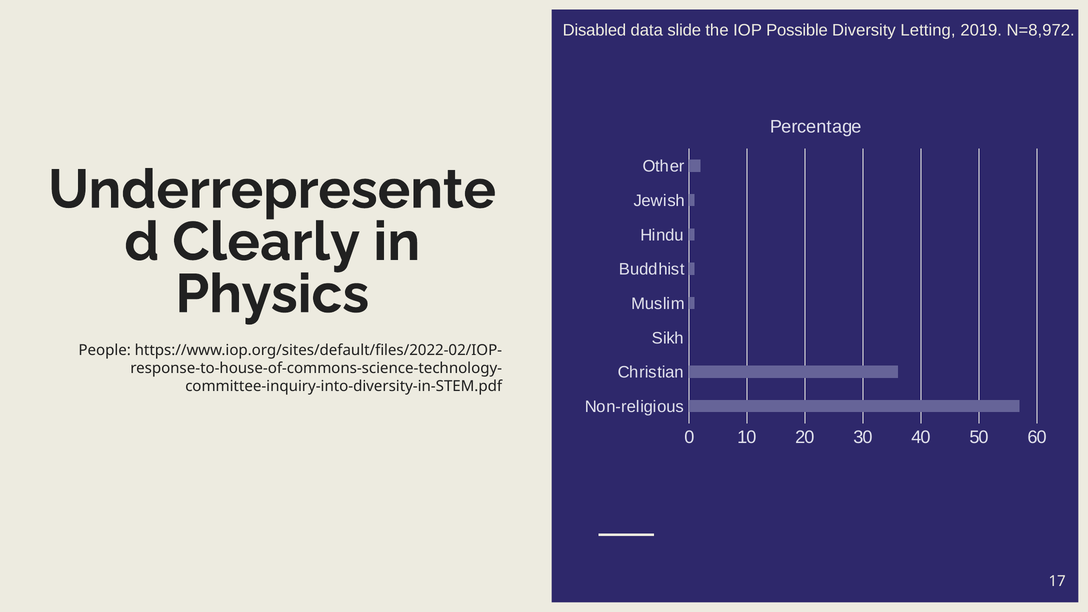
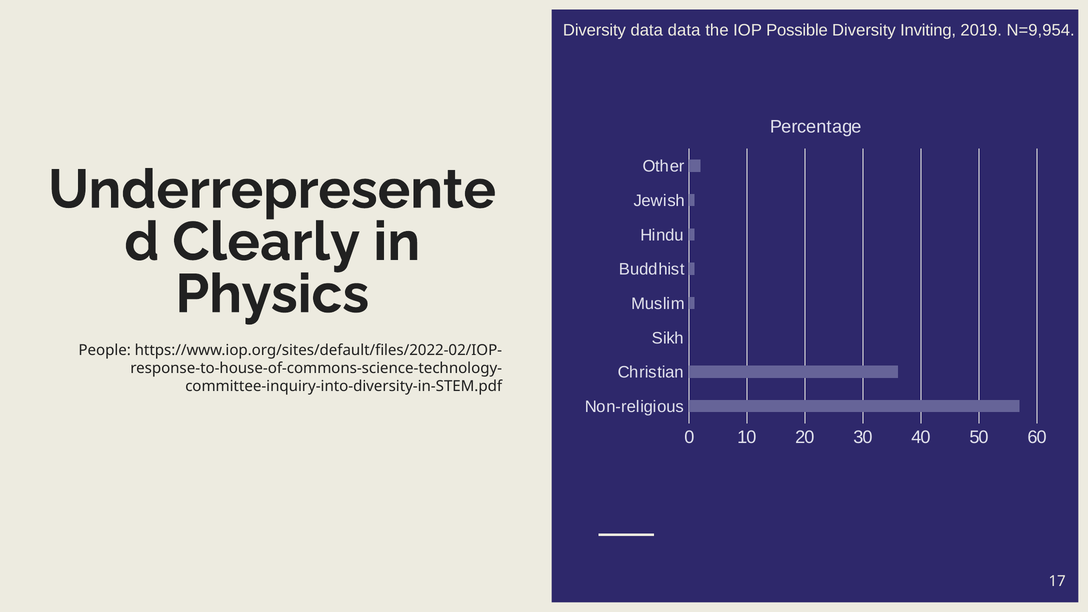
Disabled: Disabled -> Diversity (594, 30)
data slide: slide -> data (684, 30)
Letting: Letting -> Inviting (928, 30)
N=8,972: N=8,972 -> N=9,954 (1041, 30)
